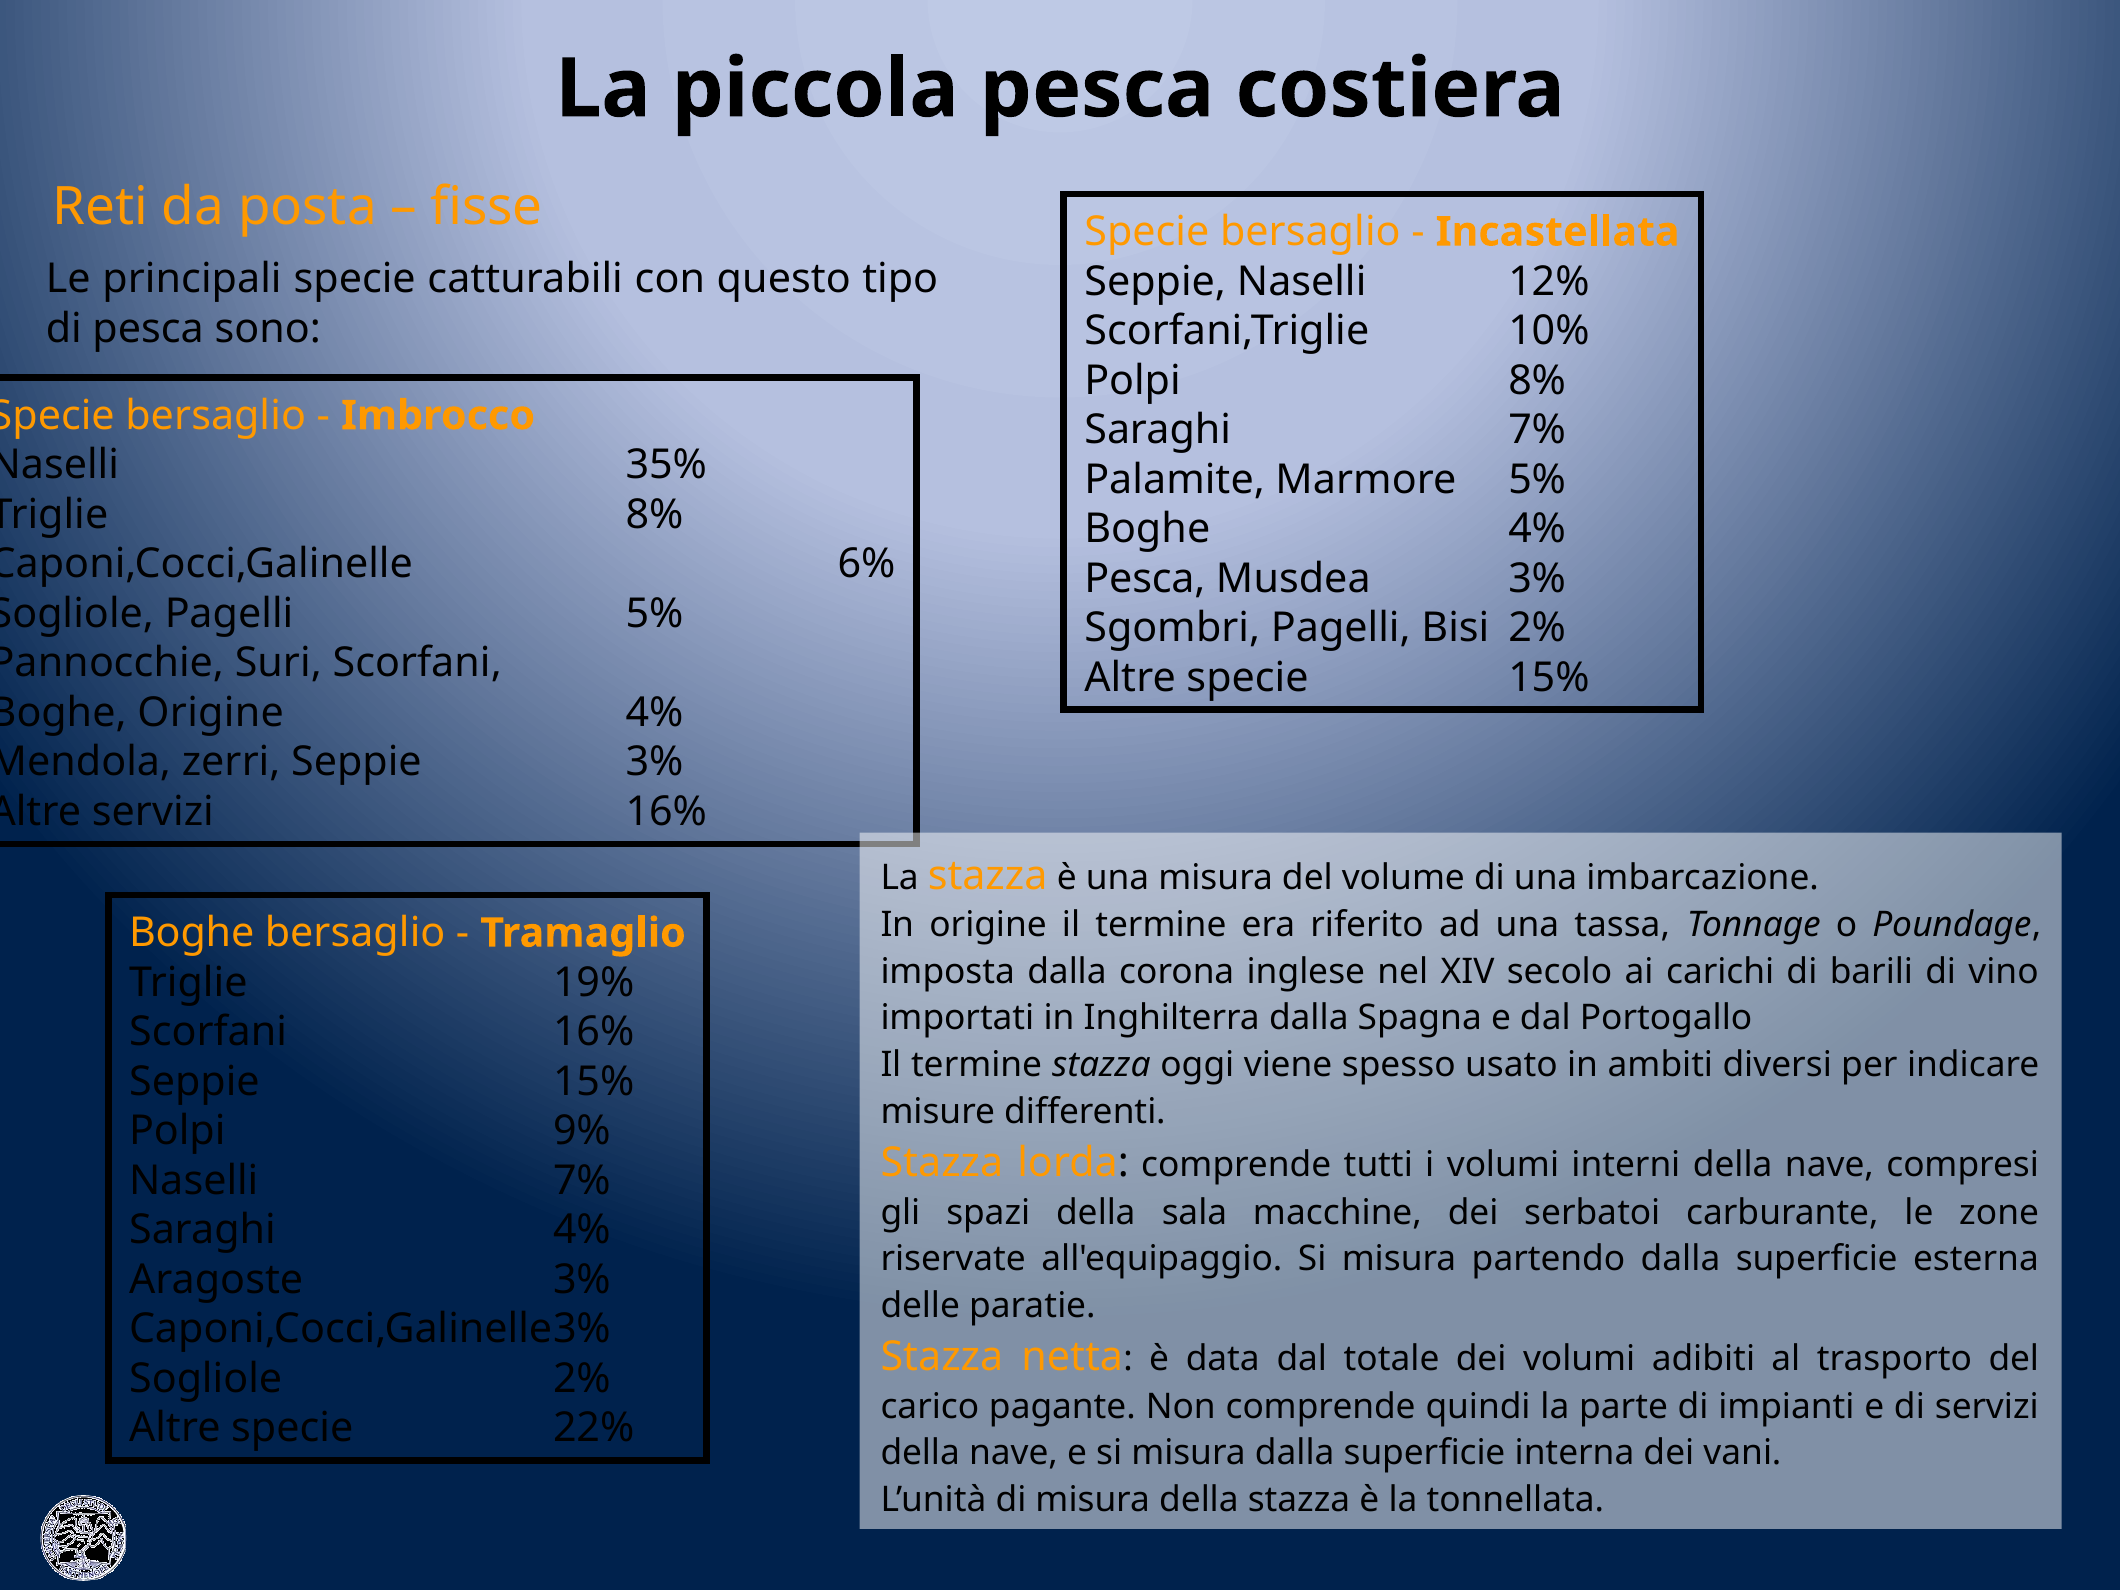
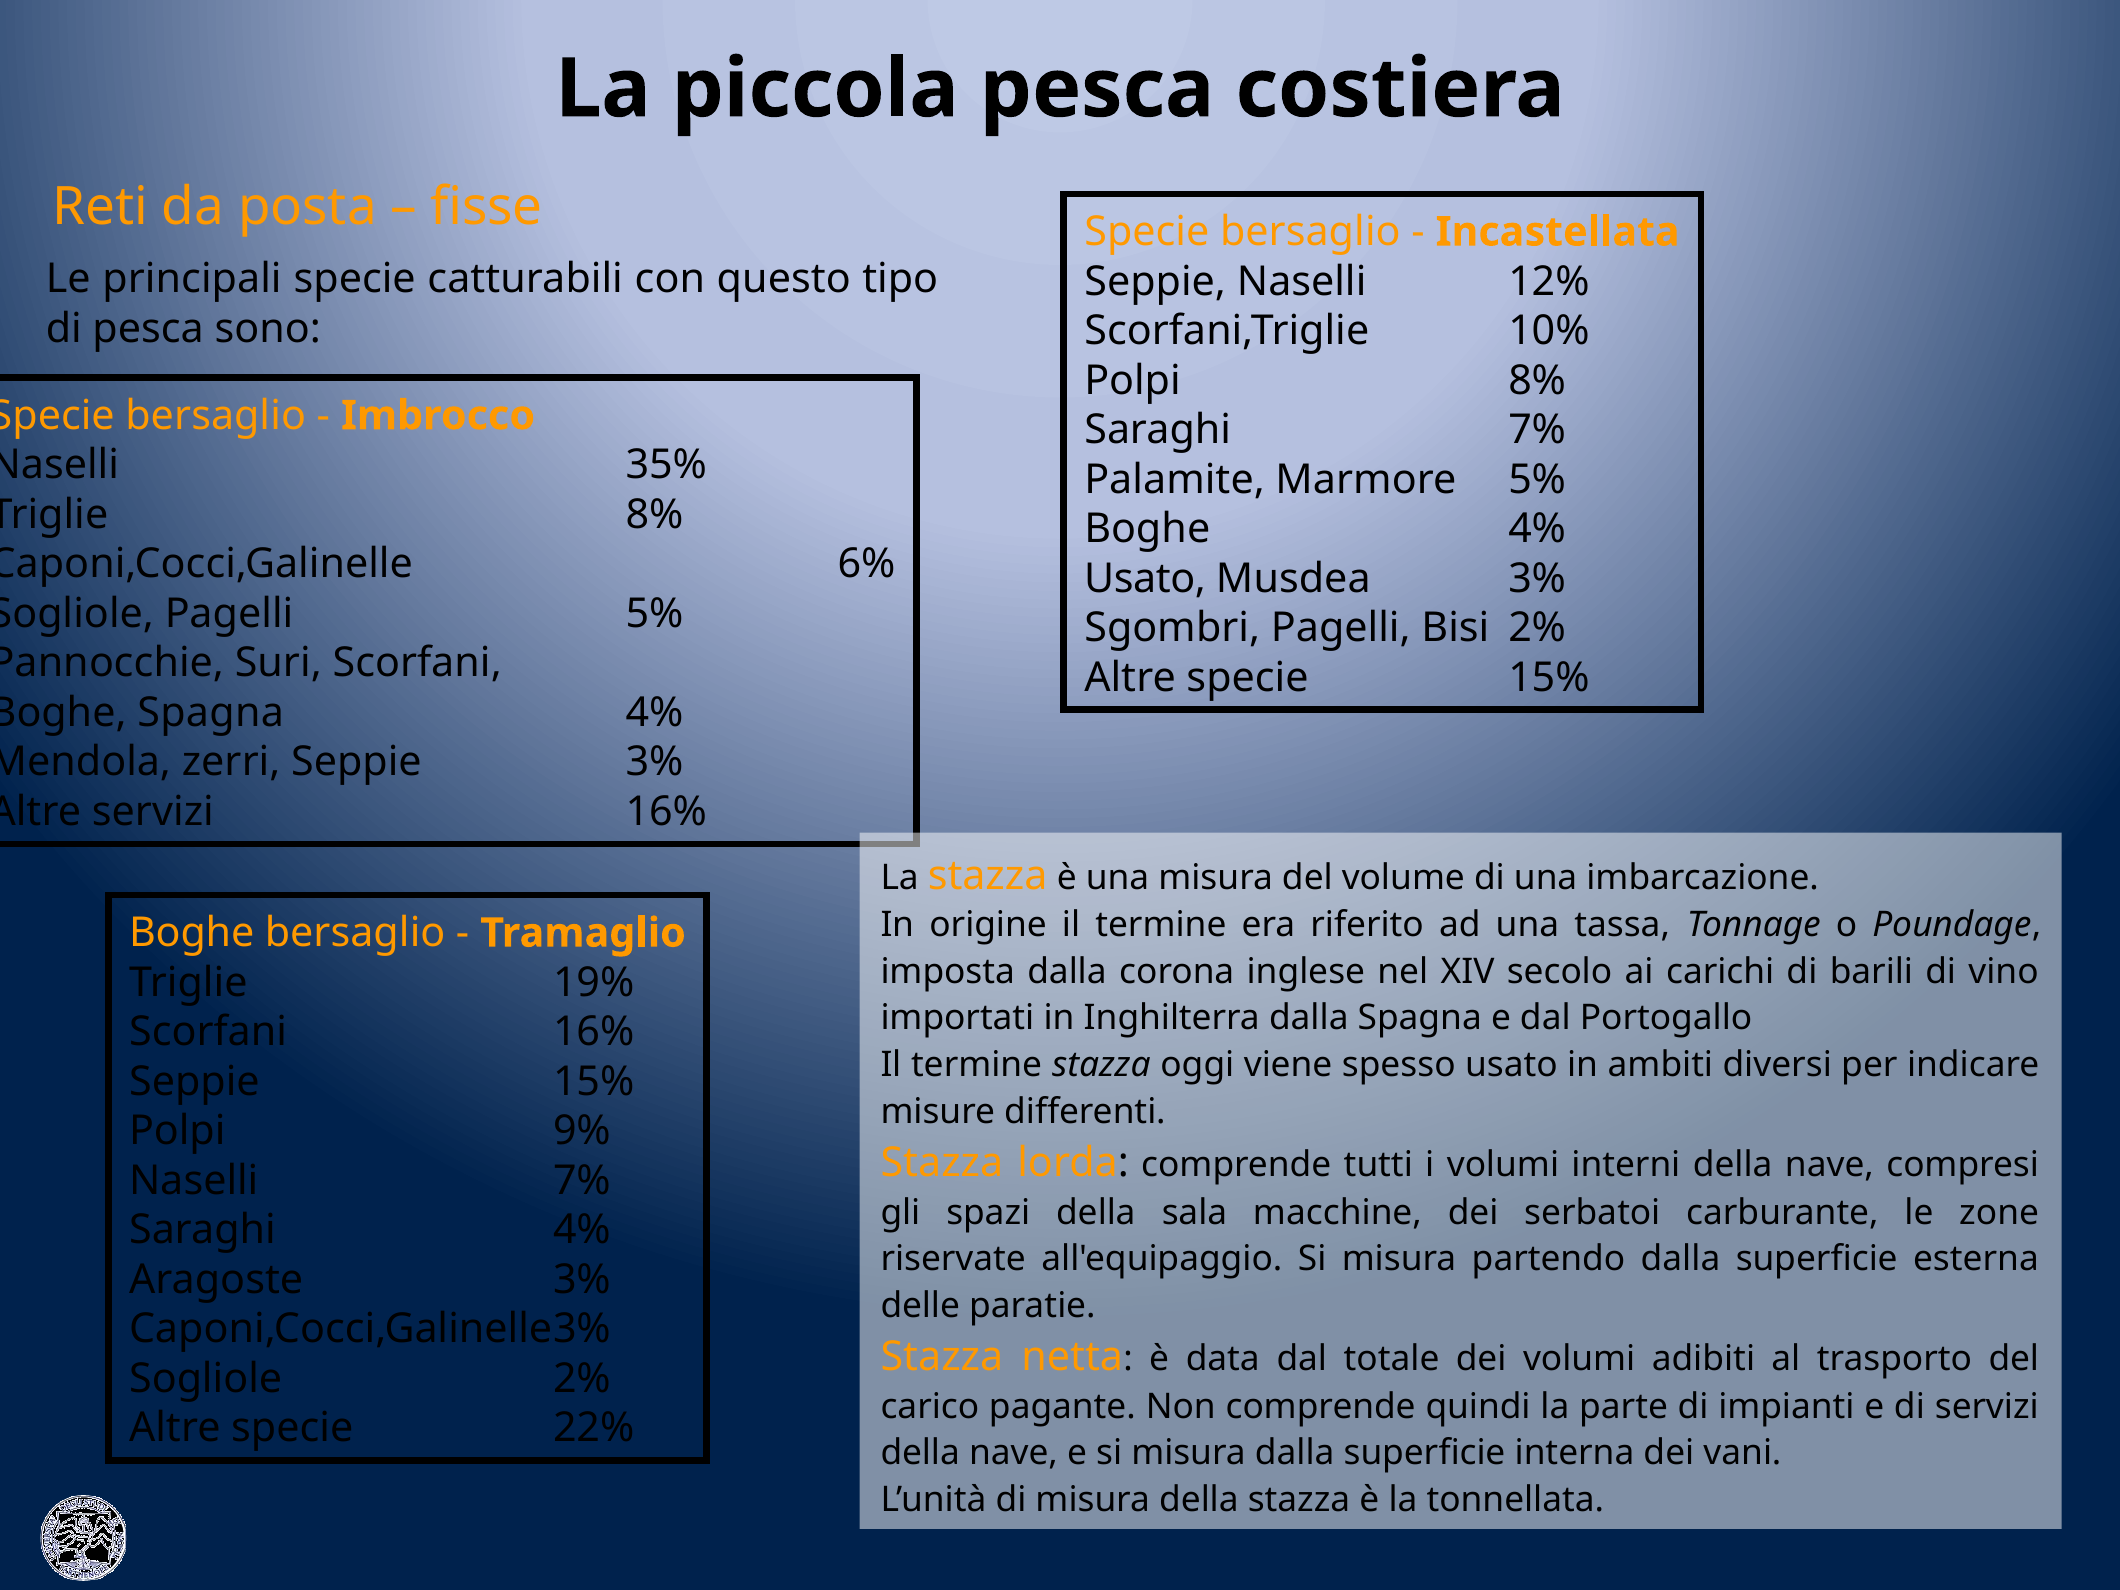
Pesca: Pesca -> Usato (1145, 578)
Origine: Origine -> Spagna (211, 713)
